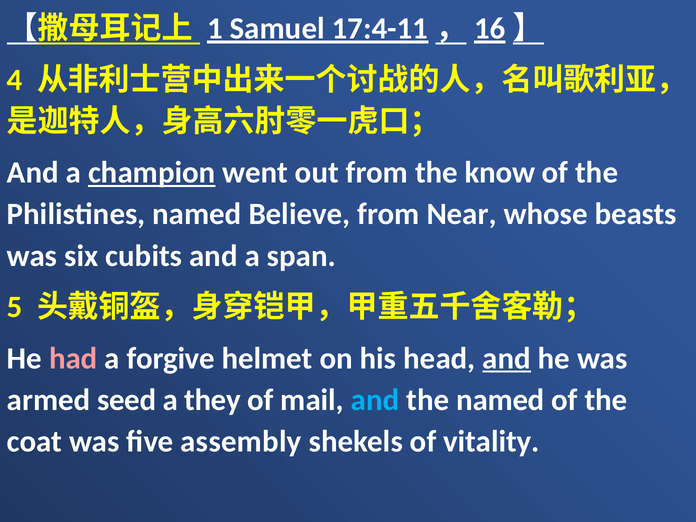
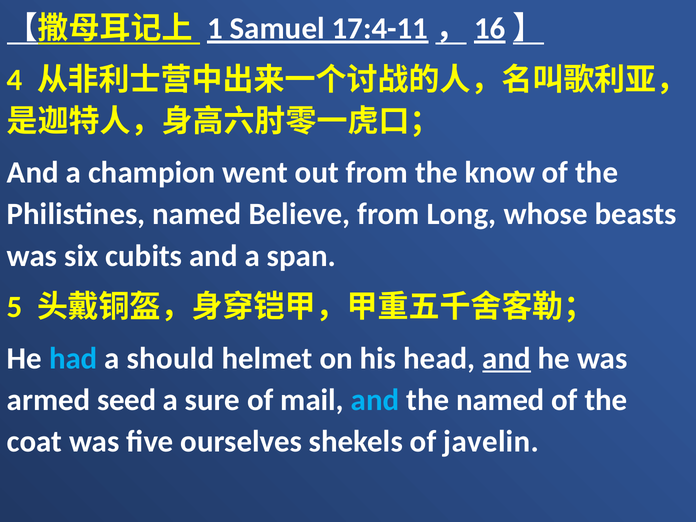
champion underline: present -> none (152, 173)
Near: Near -> Long (461, 214)
had colour: pink -> light blue (73, 358)
forgive: forgive -> should (171, 358)
they: they -> sure (212, 400)
assembly: assembly -> ourselves (241, 441)
vitality: vitality -> javelin (491, 441)
